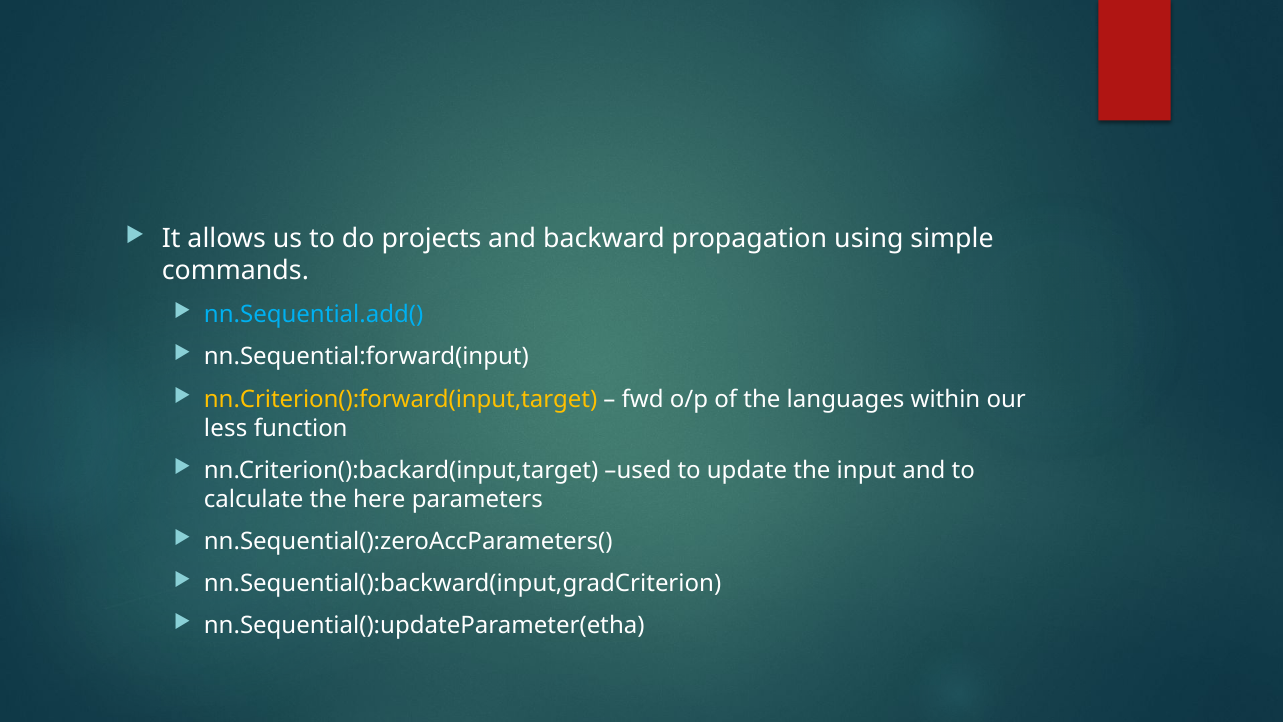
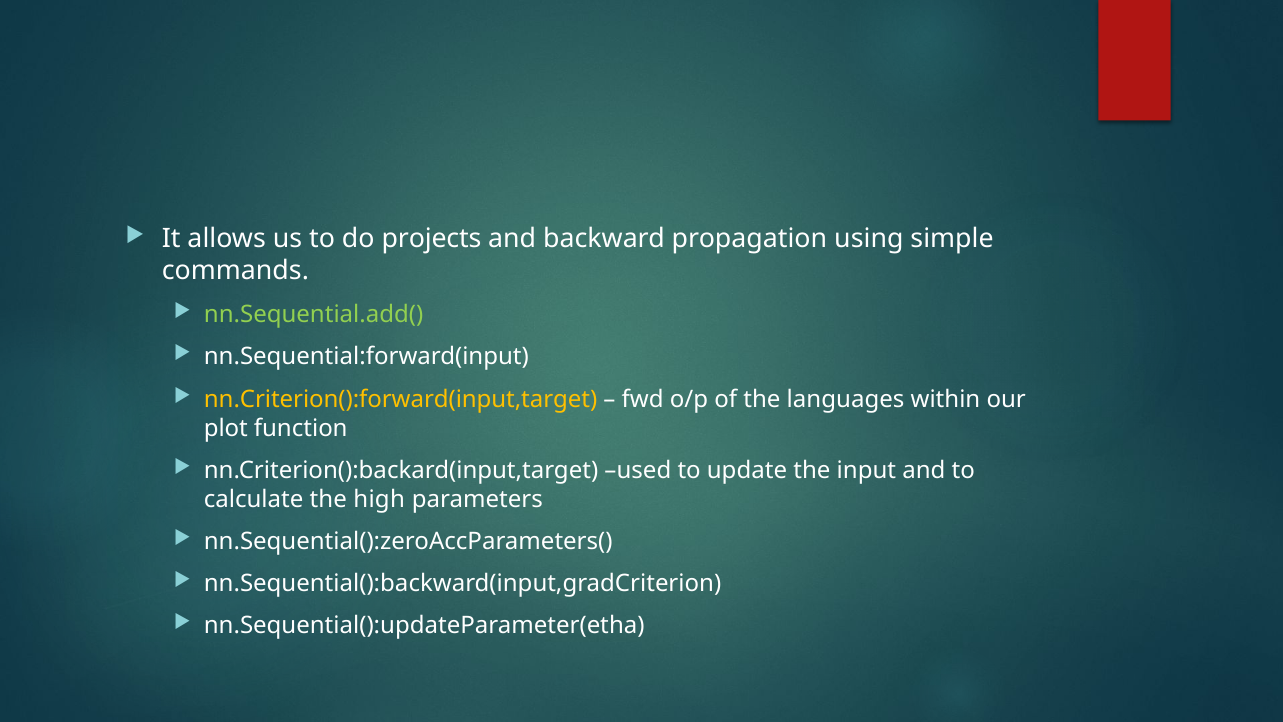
nn.Sequential.add( colour: light blue -> light green (314, 315)
less: less -> plot (226, 428)
here: here -> high (379, 499)
